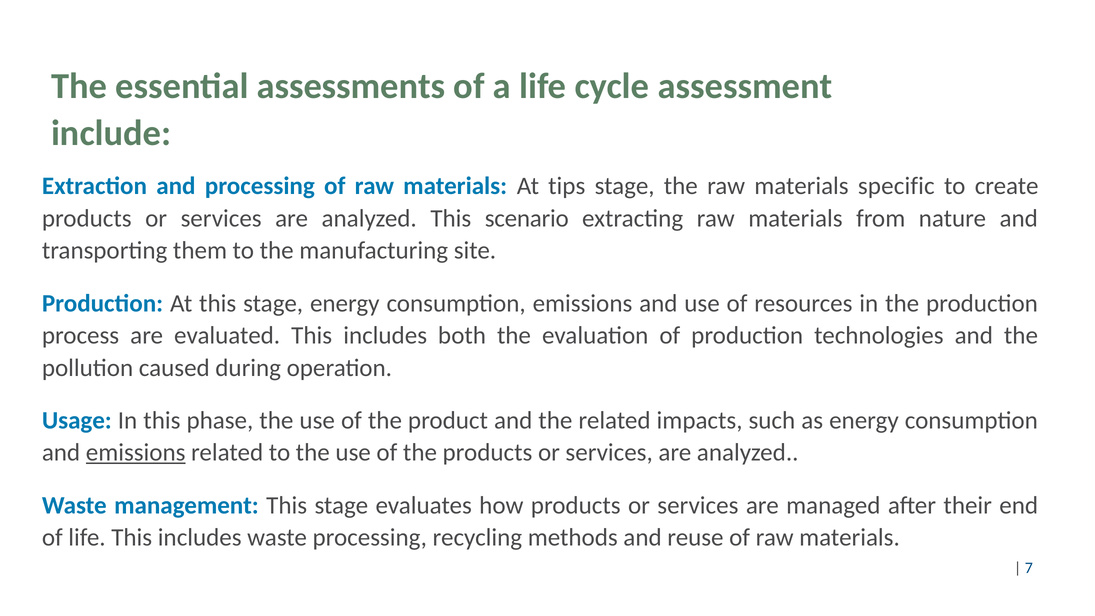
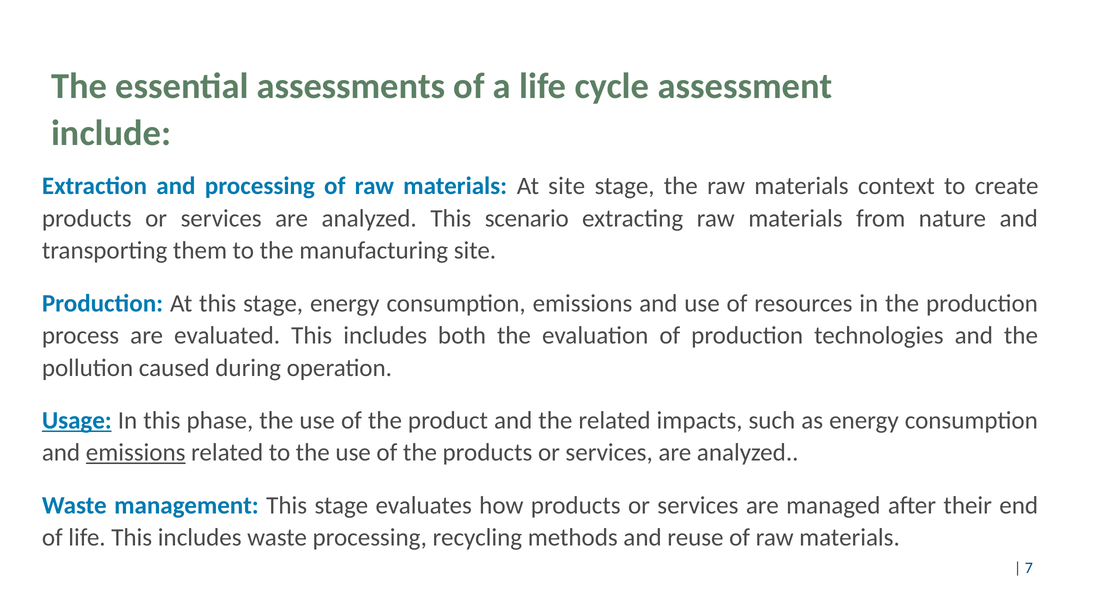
At tips: tips -> site (567, 186)
specific: specific -> context (896, 186)
Usage underline: none -> present (77, 420)
